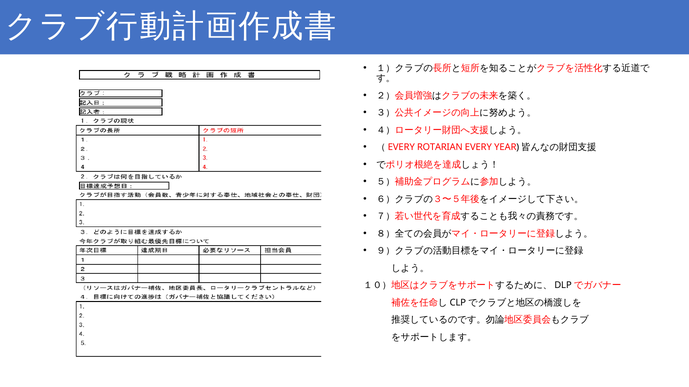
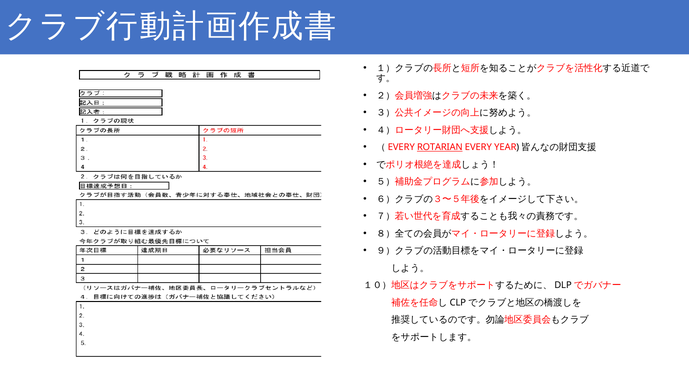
ROTARIAN underline: none -> present (440, 147)
